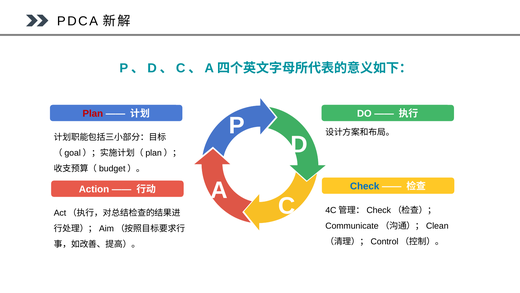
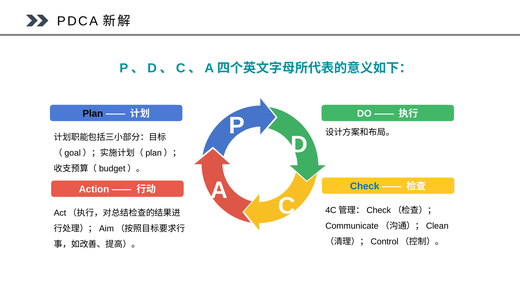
Plan colour: red -> black (93, 113)
